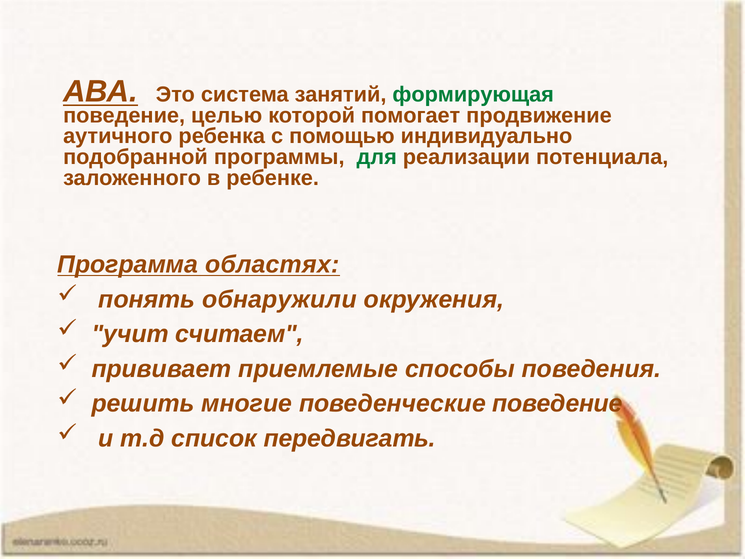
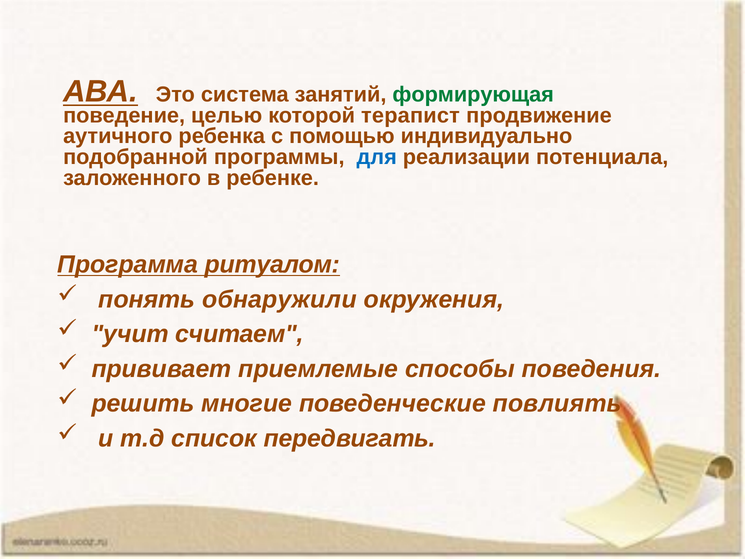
помогает: помогает -> терапист (410, 115)
для colour: green -> blue (377, 157)
областях: областях -> ритуалом (273, 265)
поведенческие поведение: поведение -> повлиять (557, 404)
